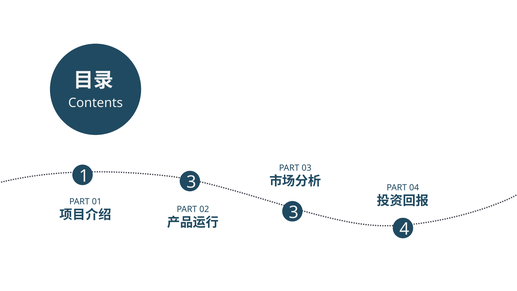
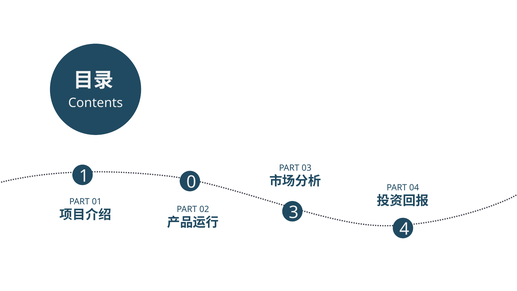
1 3: 3 -> 0 (191, 182)
